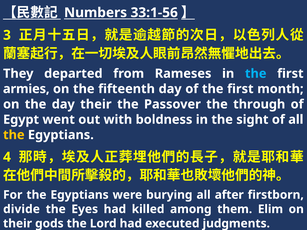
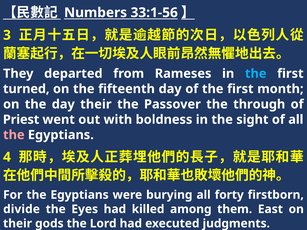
armies: armies -> turned (26, 89)
Egypt: Egypt -> Priest (21, 120)
the colour: yellow -> pink (14, 135)
after: after -> forty (229, 195)
Elim: Elim -> East (270, 209)
